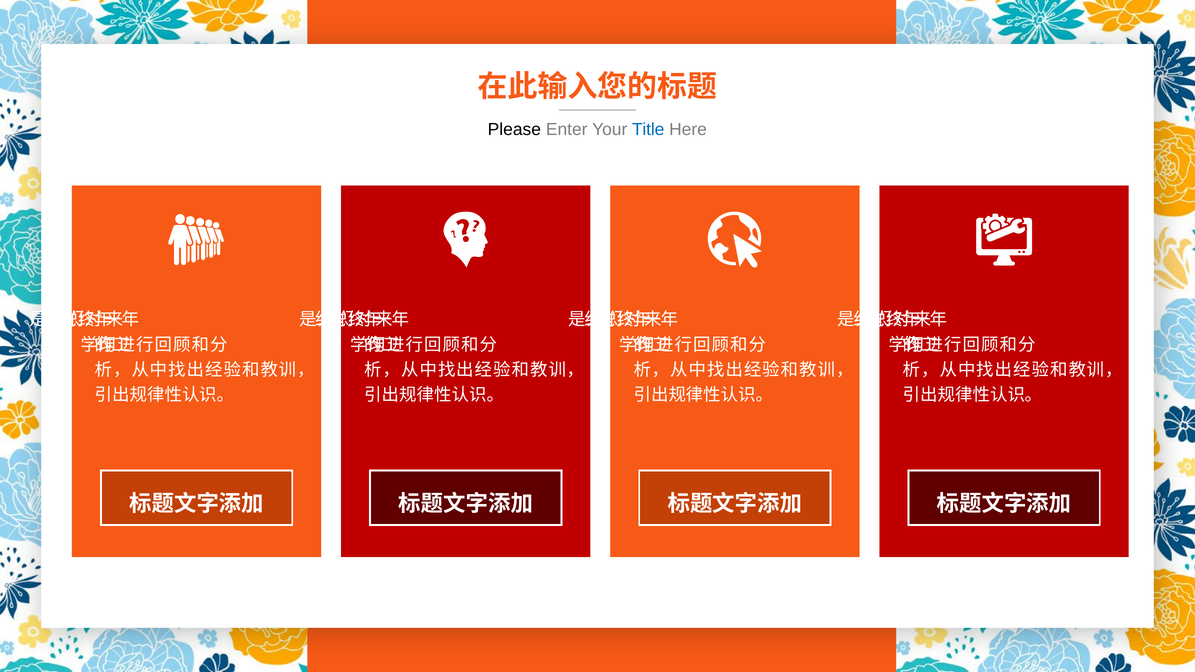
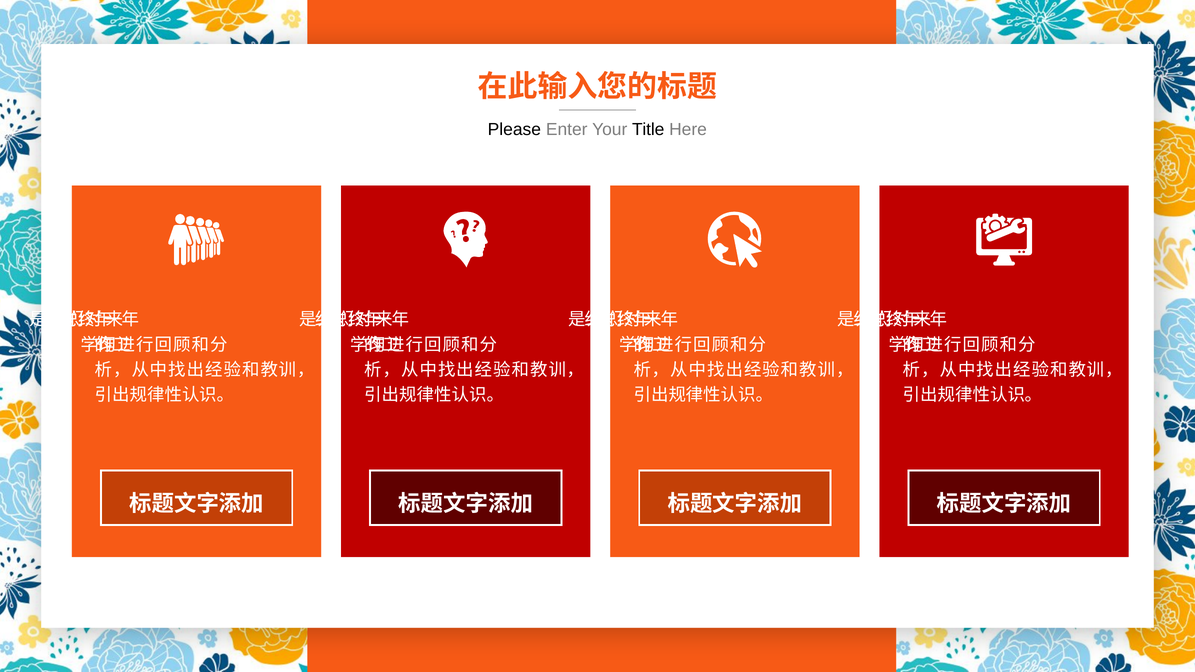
Title colour: blue -> black (648, 129)
